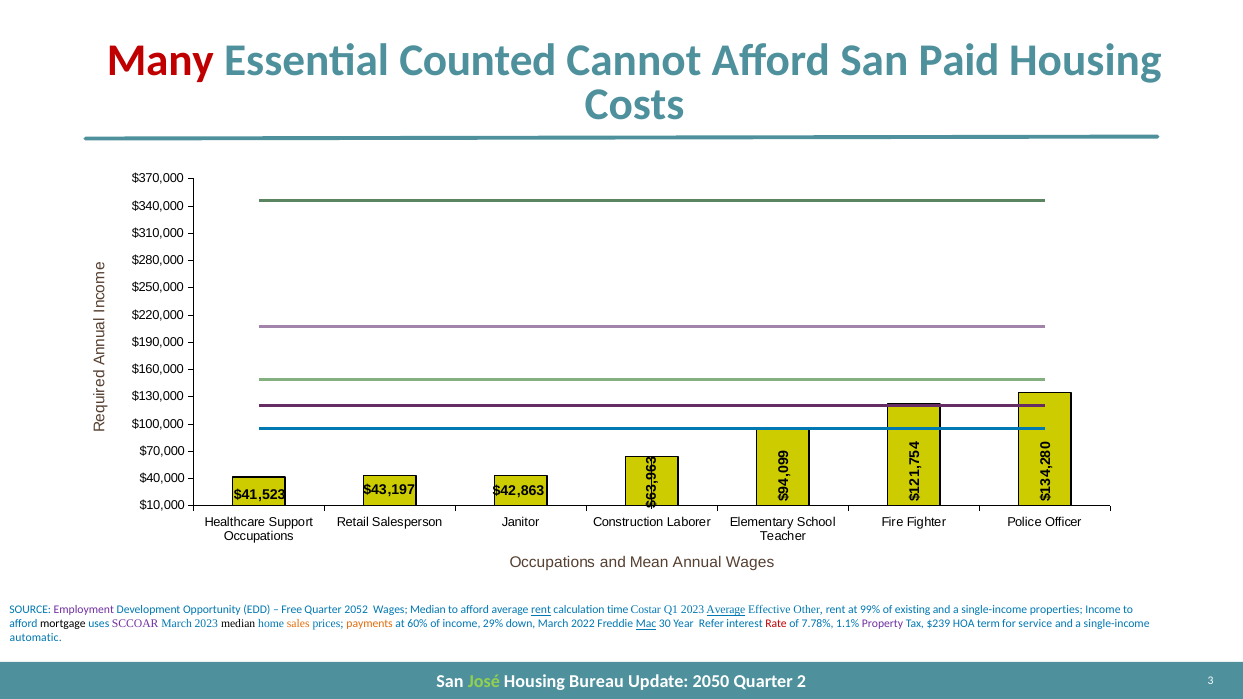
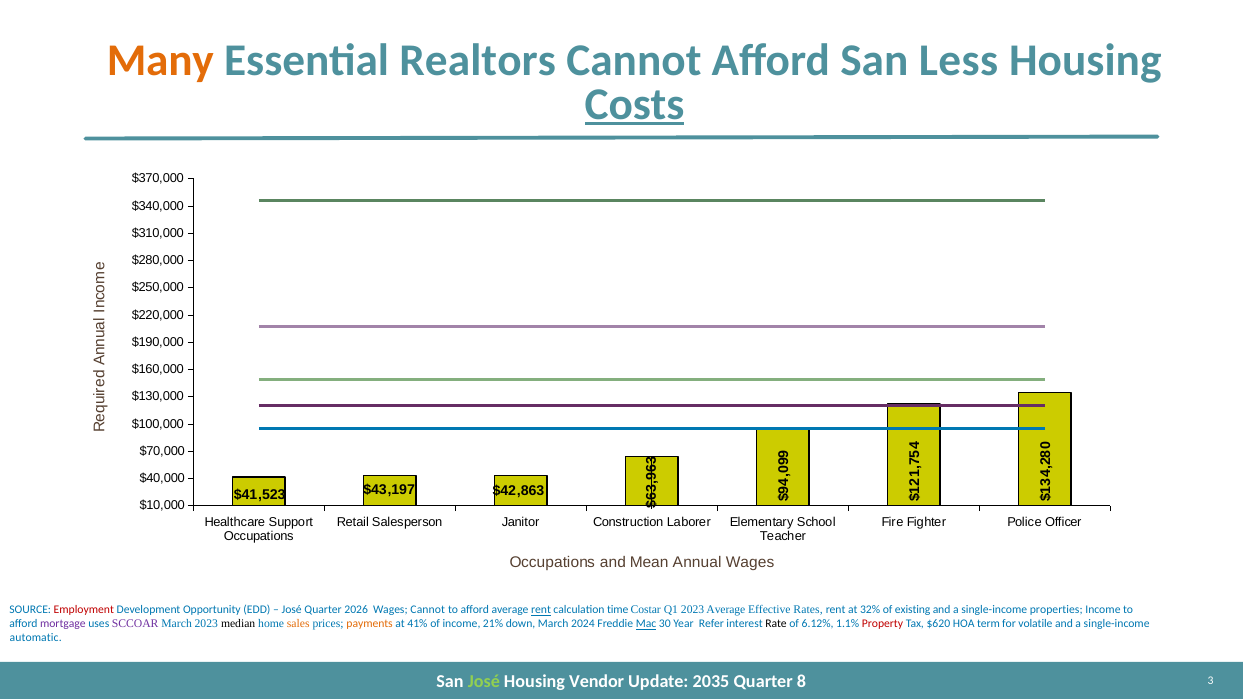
Many colour: red -> orange (160, 60)
Counted: Counted -> Realtors (478, 60)
Paid: Paid -> Less (959, 60)
Costs underline: none -> present (635, 104)
Employment colour: purple -> red (84, 610)
Free: Free -> José (292, 610)
2052: 2052 -> 2026 (356, 610)
Wages Median: Median -> Cannot (428, 610)
Average underline: present -> none (726, 610)
Other: Other -> Rates (808, 610)
99%: 99% -> 32% (870, 610)
mortgage colour: black -> purple (63, 624)
60%: 60% -> 41% (417, 624)
29%: 29% -> 21% (493, 624)
2022: 2022 -> 2024 (583, 624)
Rate colour: red -> black (776, 624)
7.78%: 7.78% -> 6.12% (818, 624)
Property colour: purple -> red (883, 624)
$239: $239 -> $620 (938, 624)
service: service -> volatile (1035, 624)
Bureau: Bureau -> Vendor (597, 682)
2050: 2050 -> 2035 (711, 682)
Quarter 2: 2 -> 8 (801, 682)
